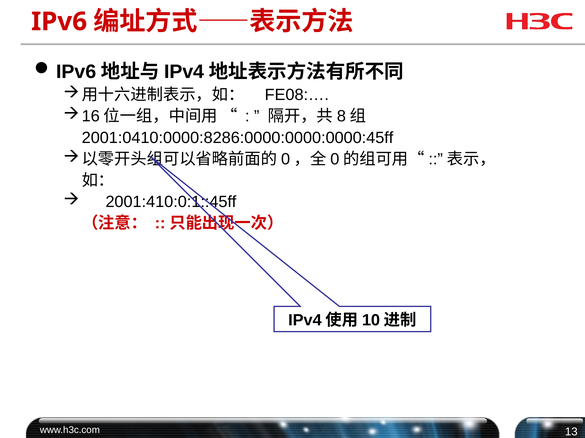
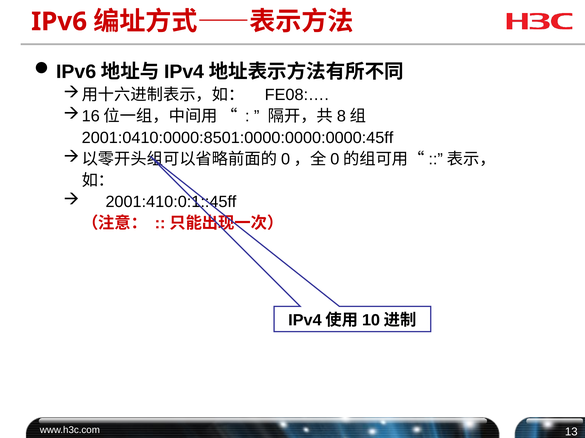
2001:0410:0000:8286:0000:0000:0000:45ff: 2001:0410:0000:8286:0000:0000:0000:45ff -> 2001:0410:0000:8501:0000:0000:0000:45ff (238, 138)
